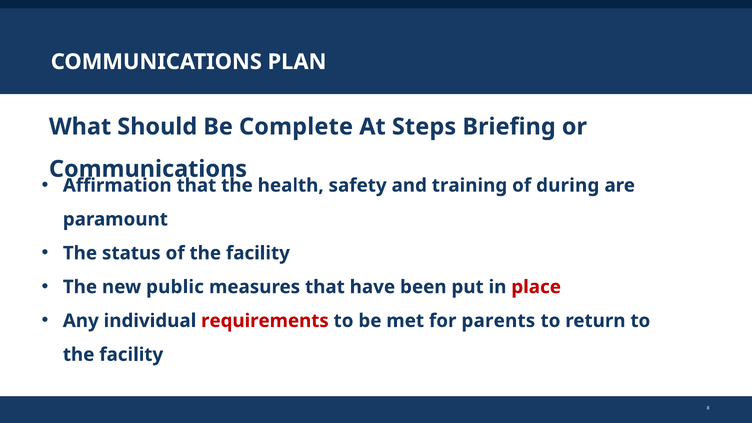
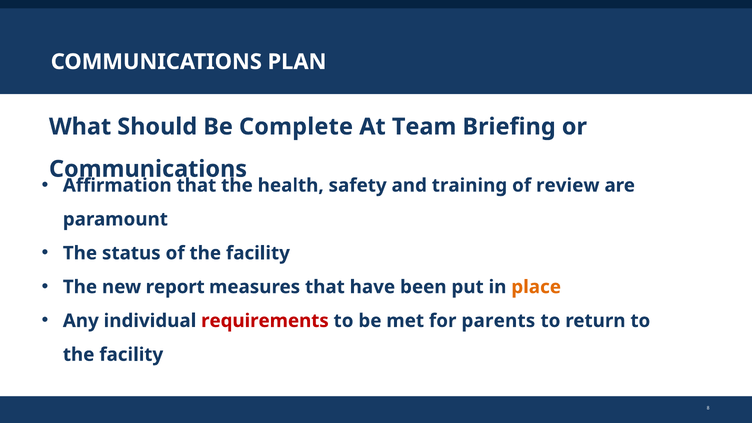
Steps: Steps -> Team (424, 127)
during: during -> review (568, 185)
public: public -> report (175, 287)
place colour: red -> orange (536, 287)
